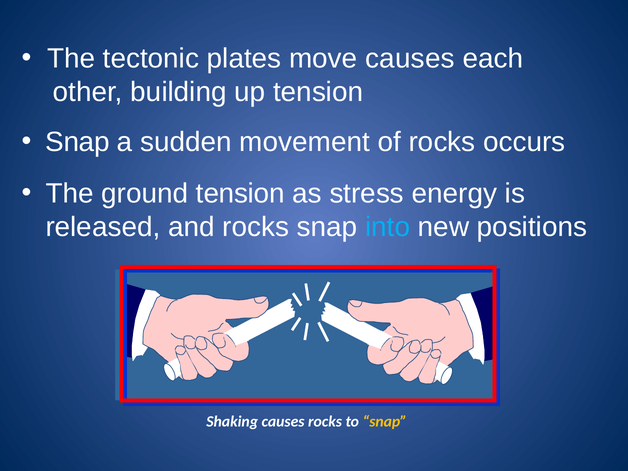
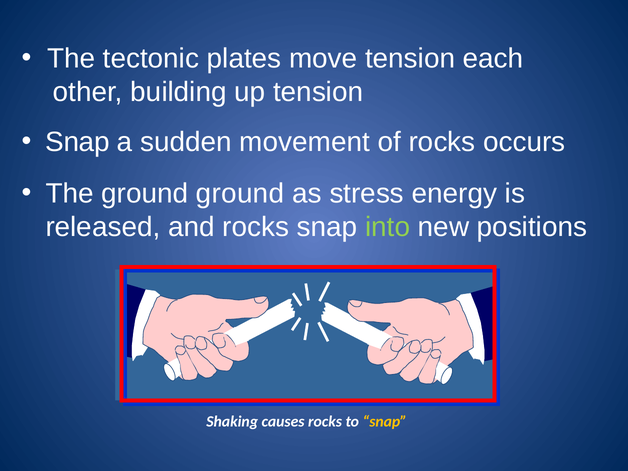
move causes: causes -> tension (410, 58)
ground tension: tension -> ground (240, 194)
into colour: light blue -> light green (388, 227)
